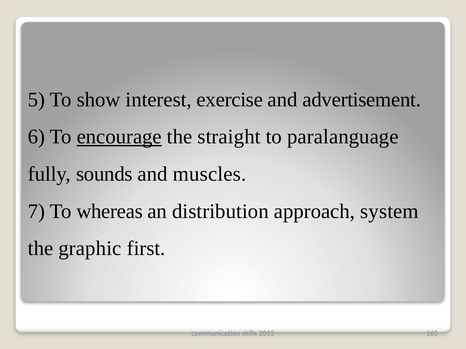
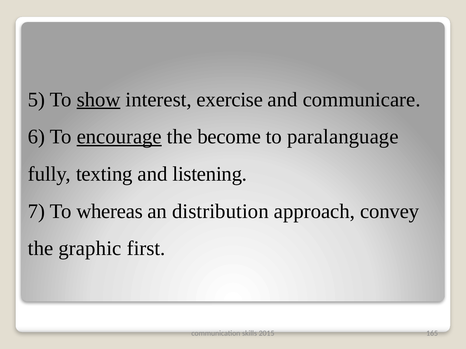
show underline: none -> present (99, 100)
advertisement: advertisement -> communicare (362, 100)
straight: straight -> become (229, 137)
sounds: sounds -> texting (104, 174)
muscles: muscles -> listening (210, 174)
system: system -> convey (390, 212)
